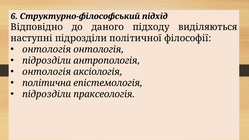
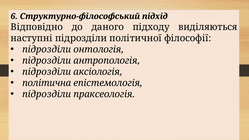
онтологія: онтологія -> підрозділи (47, 49)
онтологія: онтологія -> підрозділи (47, 72)
